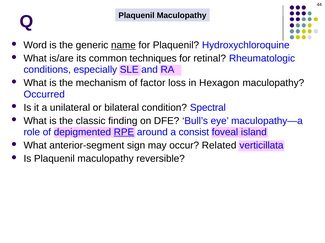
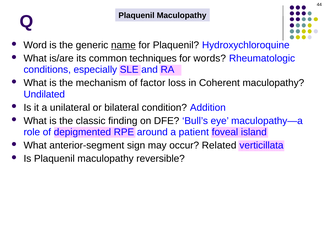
retinal: retinal -> words (210, 59)
Hexagon: Hexagon -> Coherent (219, 83)
Occurred: Occurred -> Undilated (44, 95)
Spectral: Spectral -> Addition (208, 108)
RPE underline: present -> none (124, 132)
consist: consist -> patient (194, 132)
